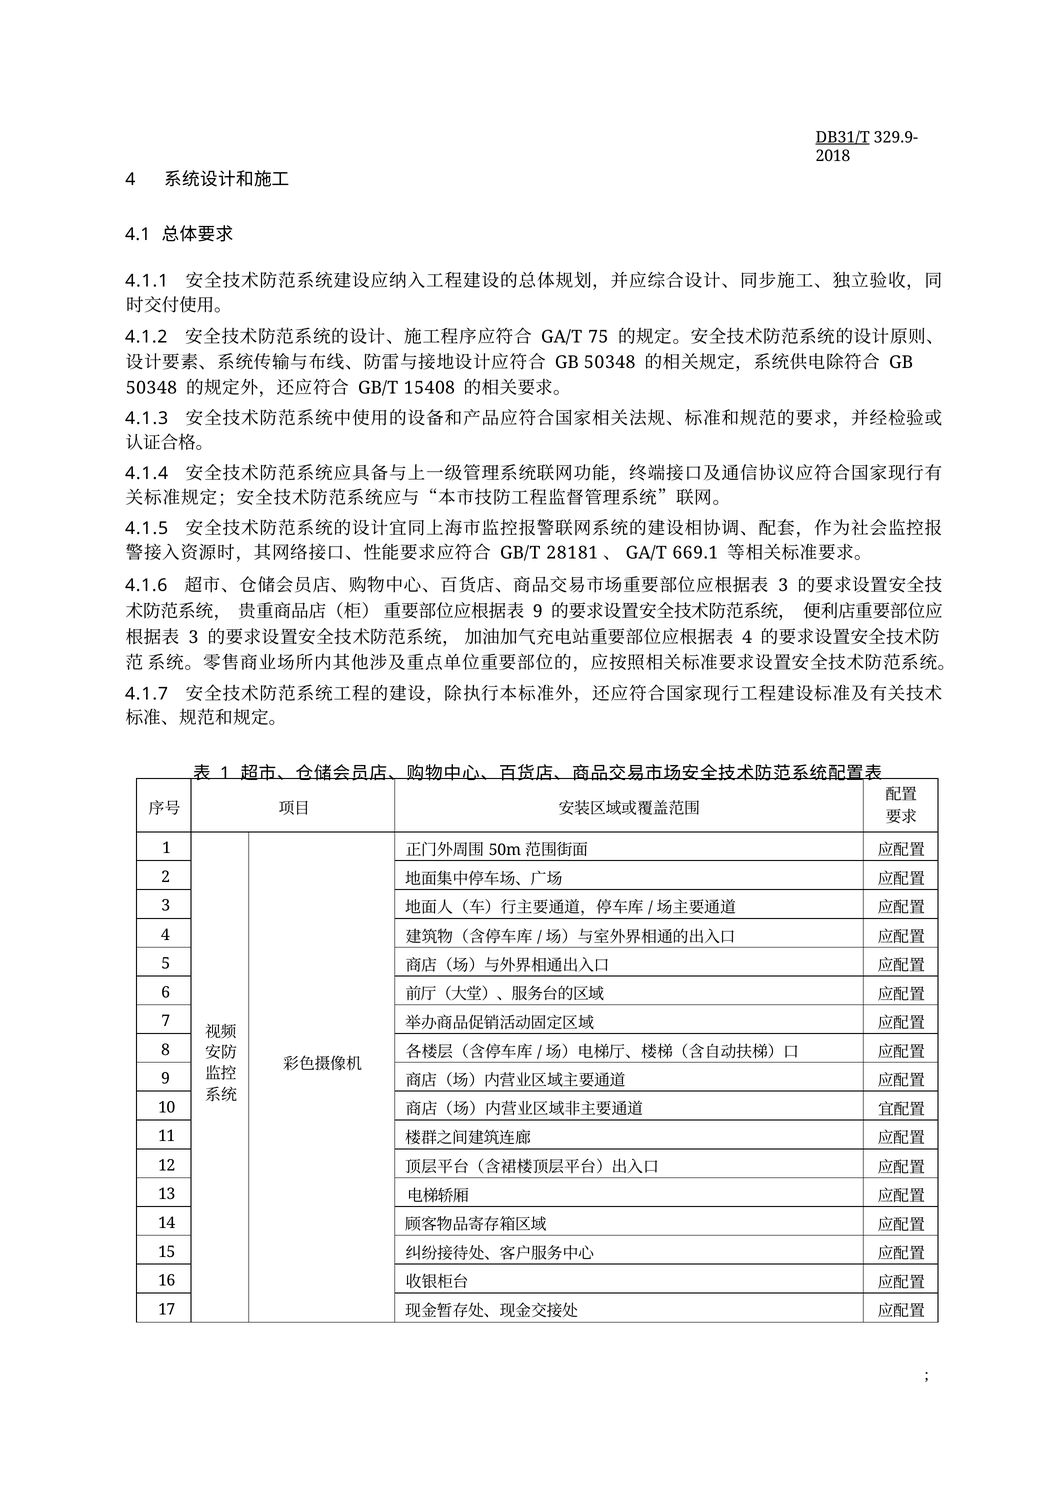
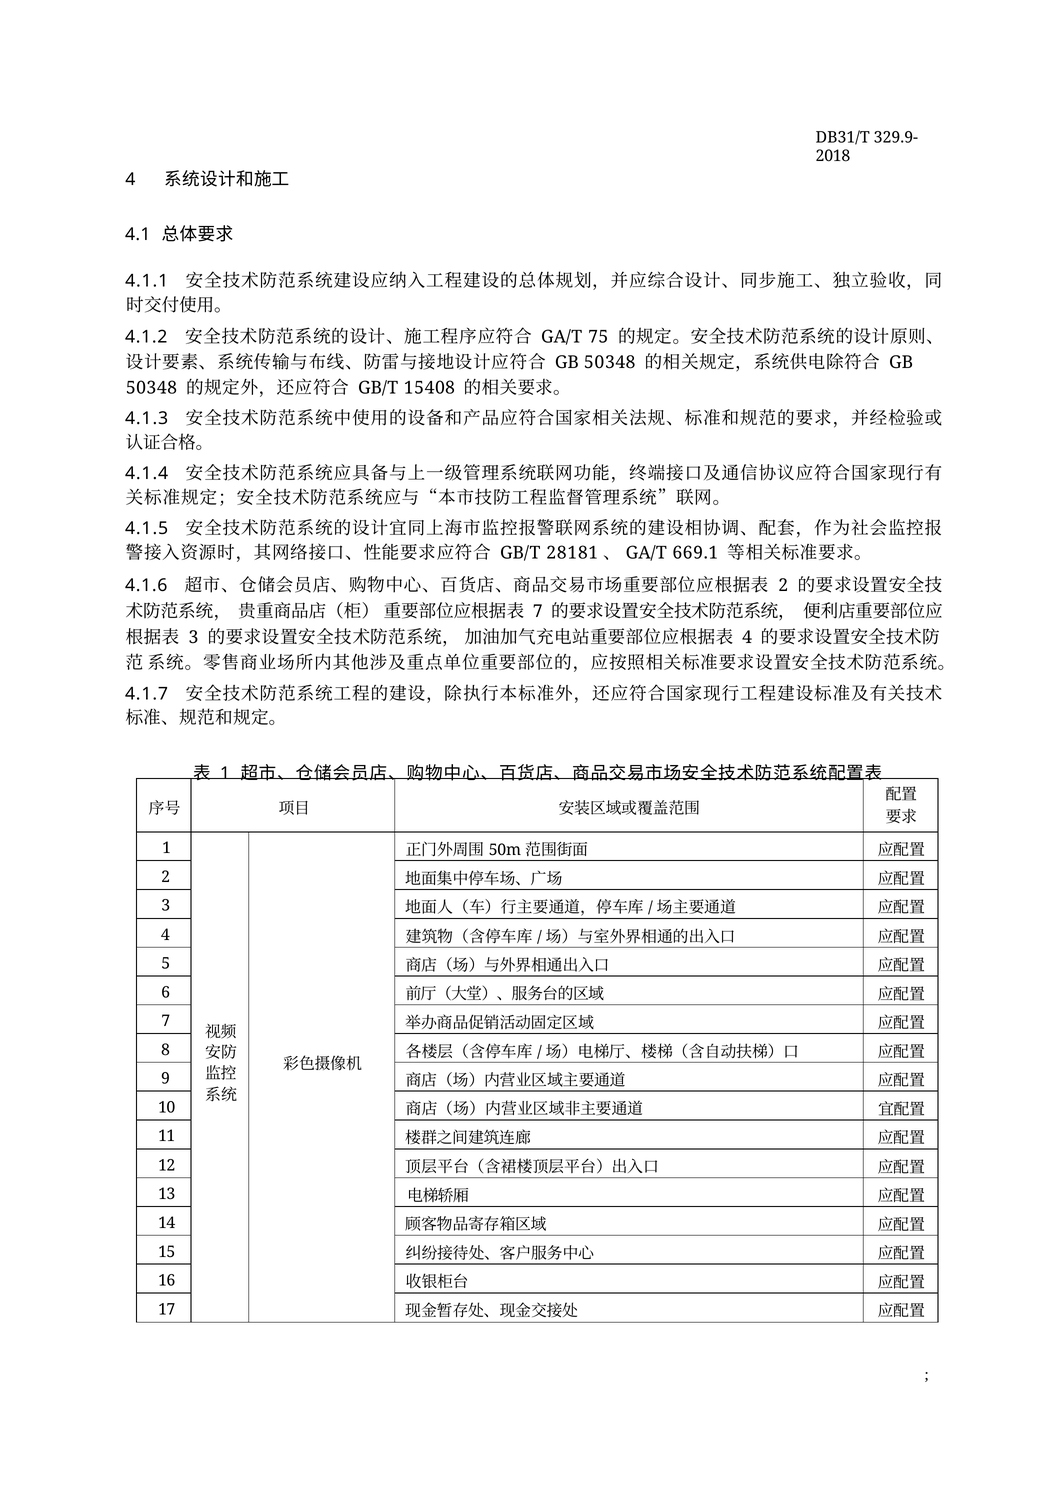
DB31/T underline: present -> none (843, 137)
3: 3 -> 2 (783, 586)
9: 9 -> 7 (538, 612)
